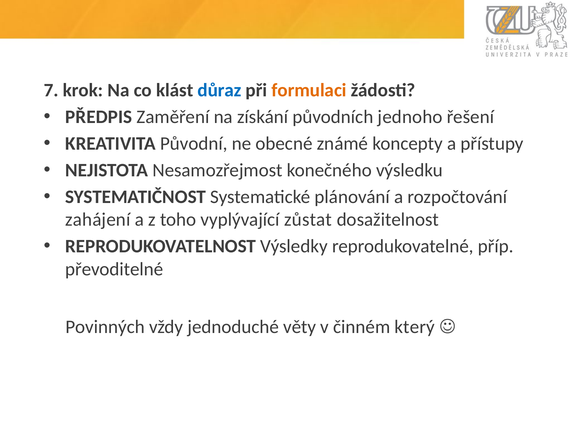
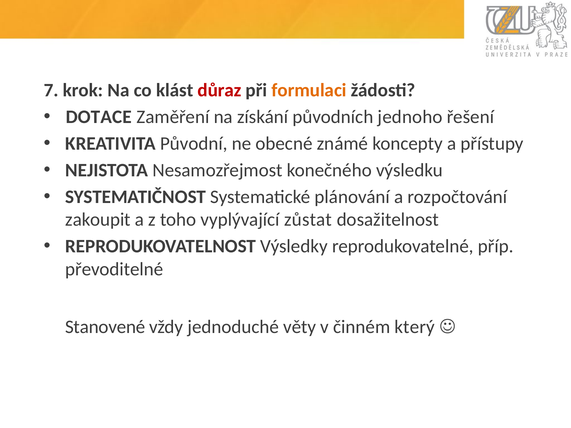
důraz colour: blue -> red (219, 90)
PŘEDPIS: PŘEDPIS -> DOTACE (99, 117)
zahájení: zahájení -> zakoupit (98, 220)
Povinných: Povinných -> Stanovené (105, 327)
